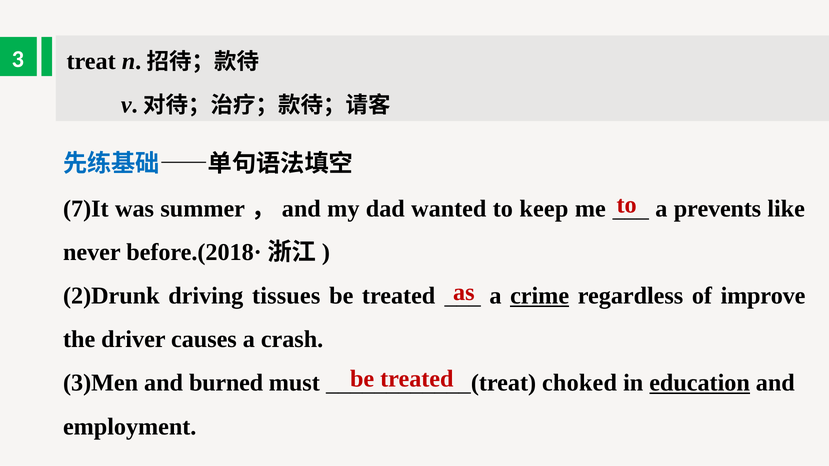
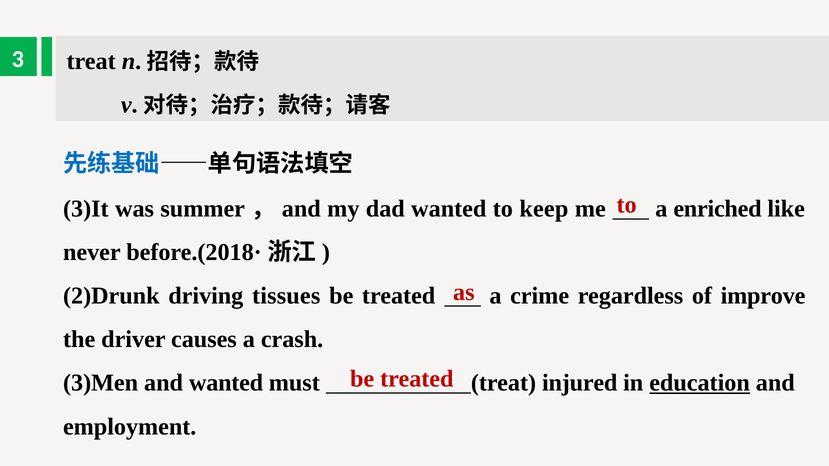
7)It: 7)It -> 3)It (86, 209)
prevents: prevents -> enriched (718, 209)
crime underline: present -> none (540, 296)
and burned: burned -> wanted (226, 383)
choked: choked -> injured (580, 383)
